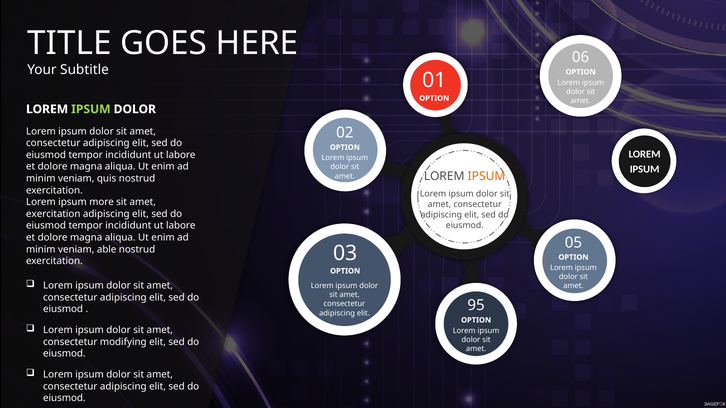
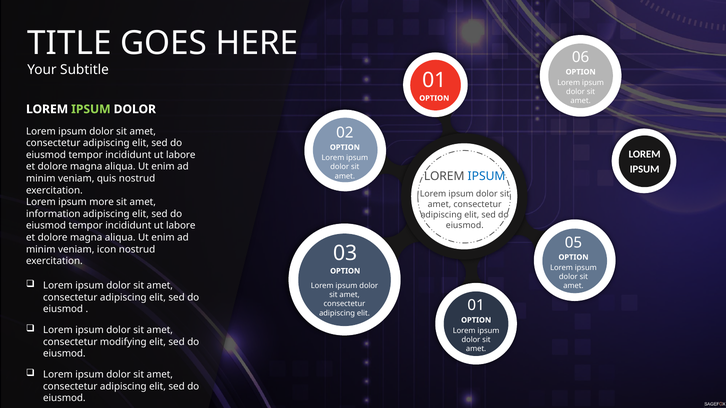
IPSUM colour: orange -> blue (487, 177)
exercitation: exercitation -> information (53, 214)
able: able -> icon (107, 250)
elit 95: 95 -> 01 (476, 306)
